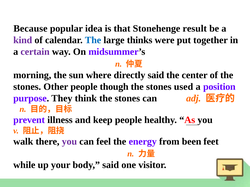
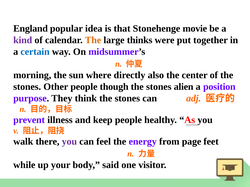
Because: Because -> England (31, 29)
result: result -> movie (195, 29)
The colour: blue -> orange (93, 40)
certain colour: purple -> blue (35, 52)
directly said: said -> also (156, 75)
used: used -> alien (184, 87)
been: been -> page (192, 142)
